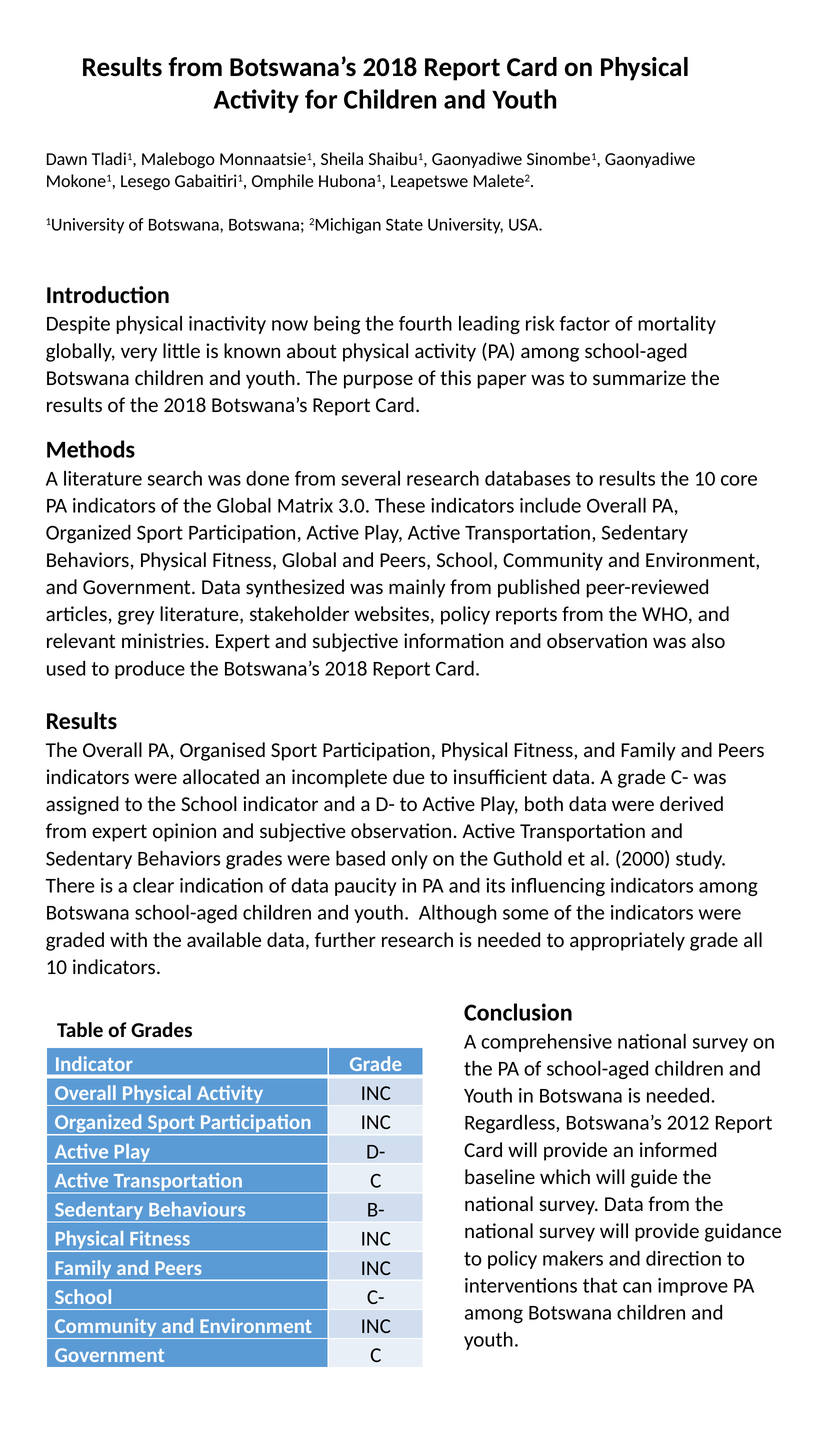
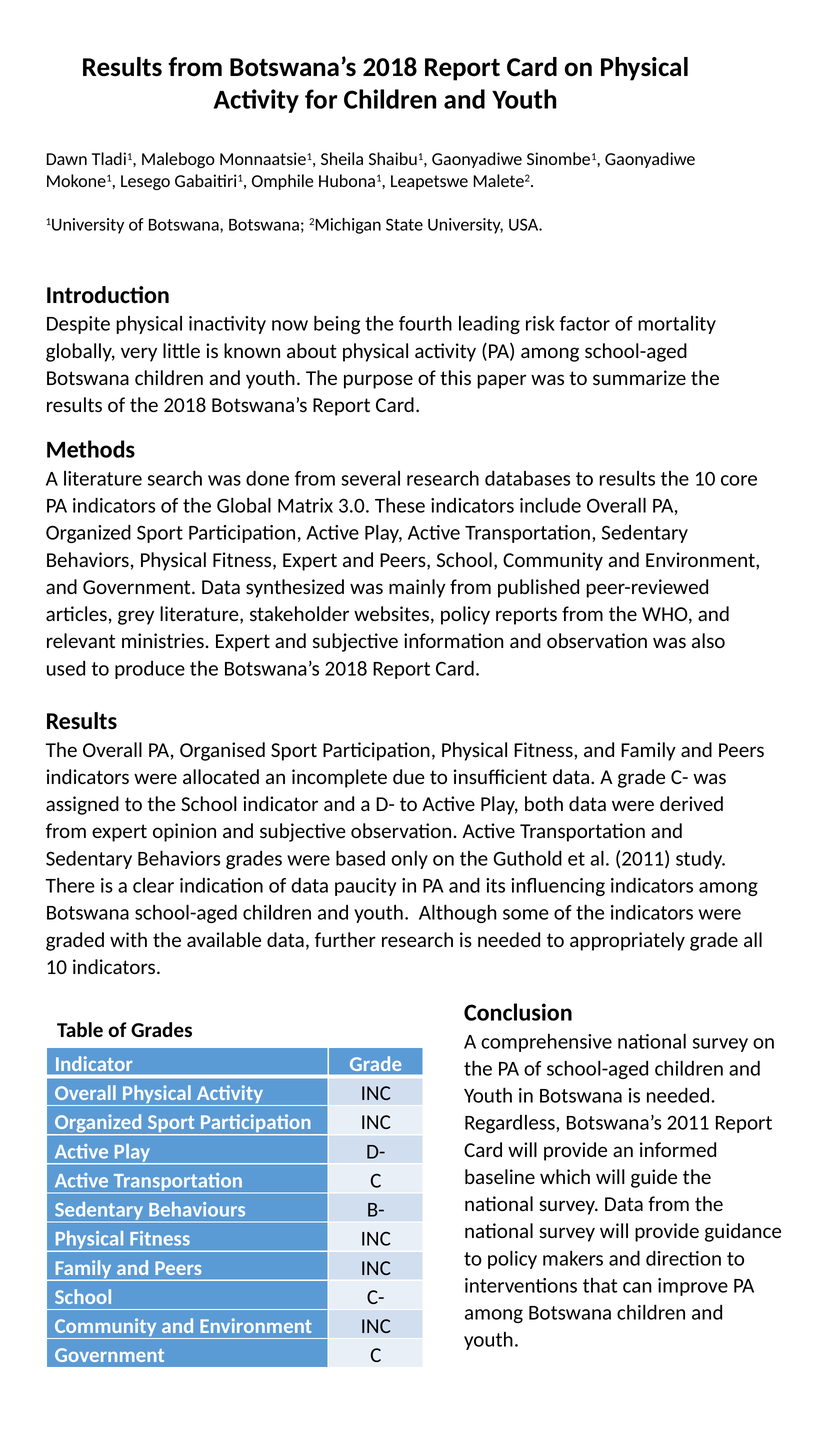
Fitness Global: Global -> Expert (310, 560)
al 2000: 2000 -> 2011 (643, 859)
Botswana’s 2012: 2012 -> 2011 (688, 1123)
